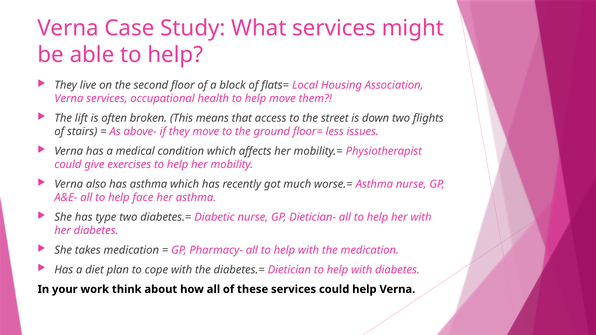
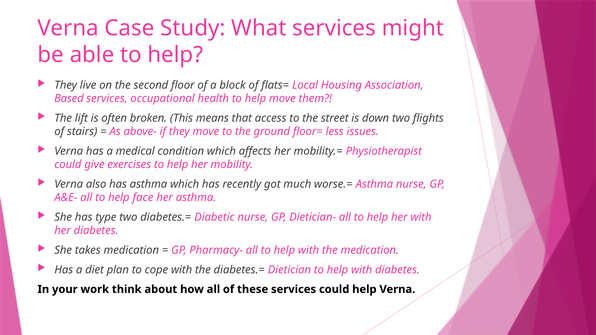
Verna: Verna -> Based (69, 98)
